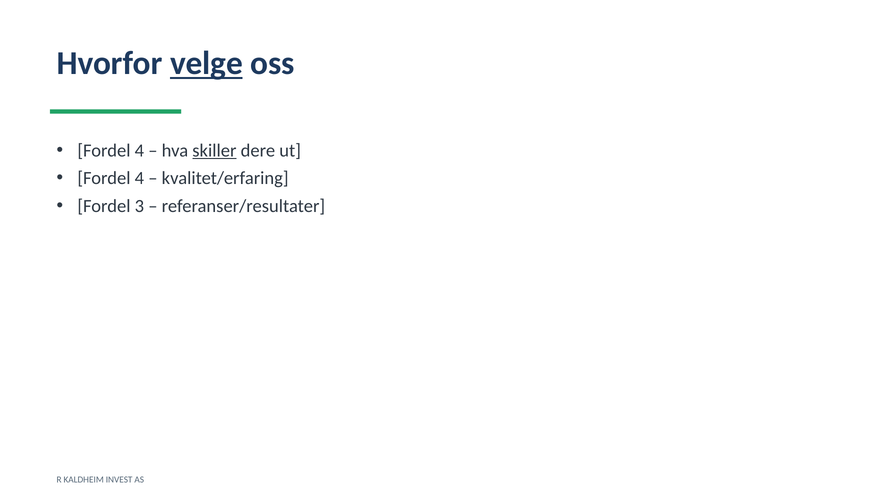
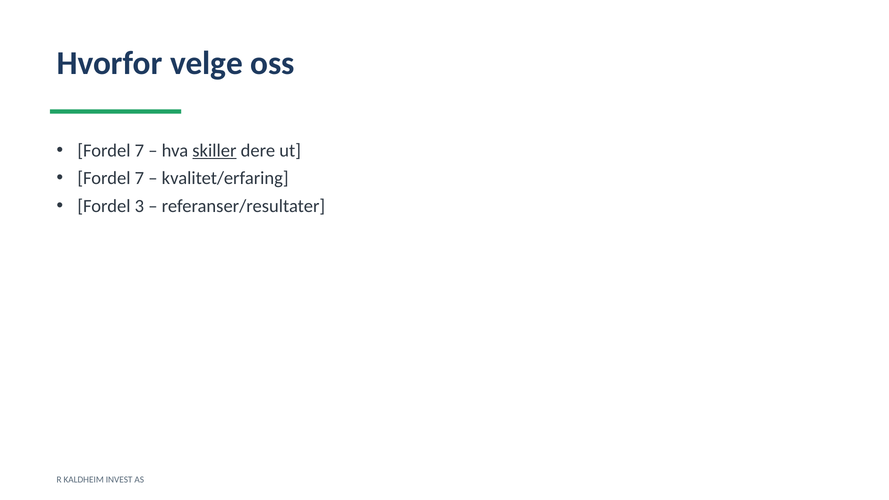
velge underline: present -> none (206, 63)
4: 4 -> 7 (139, 151)
4: 4 -> 7 (139, 178)
